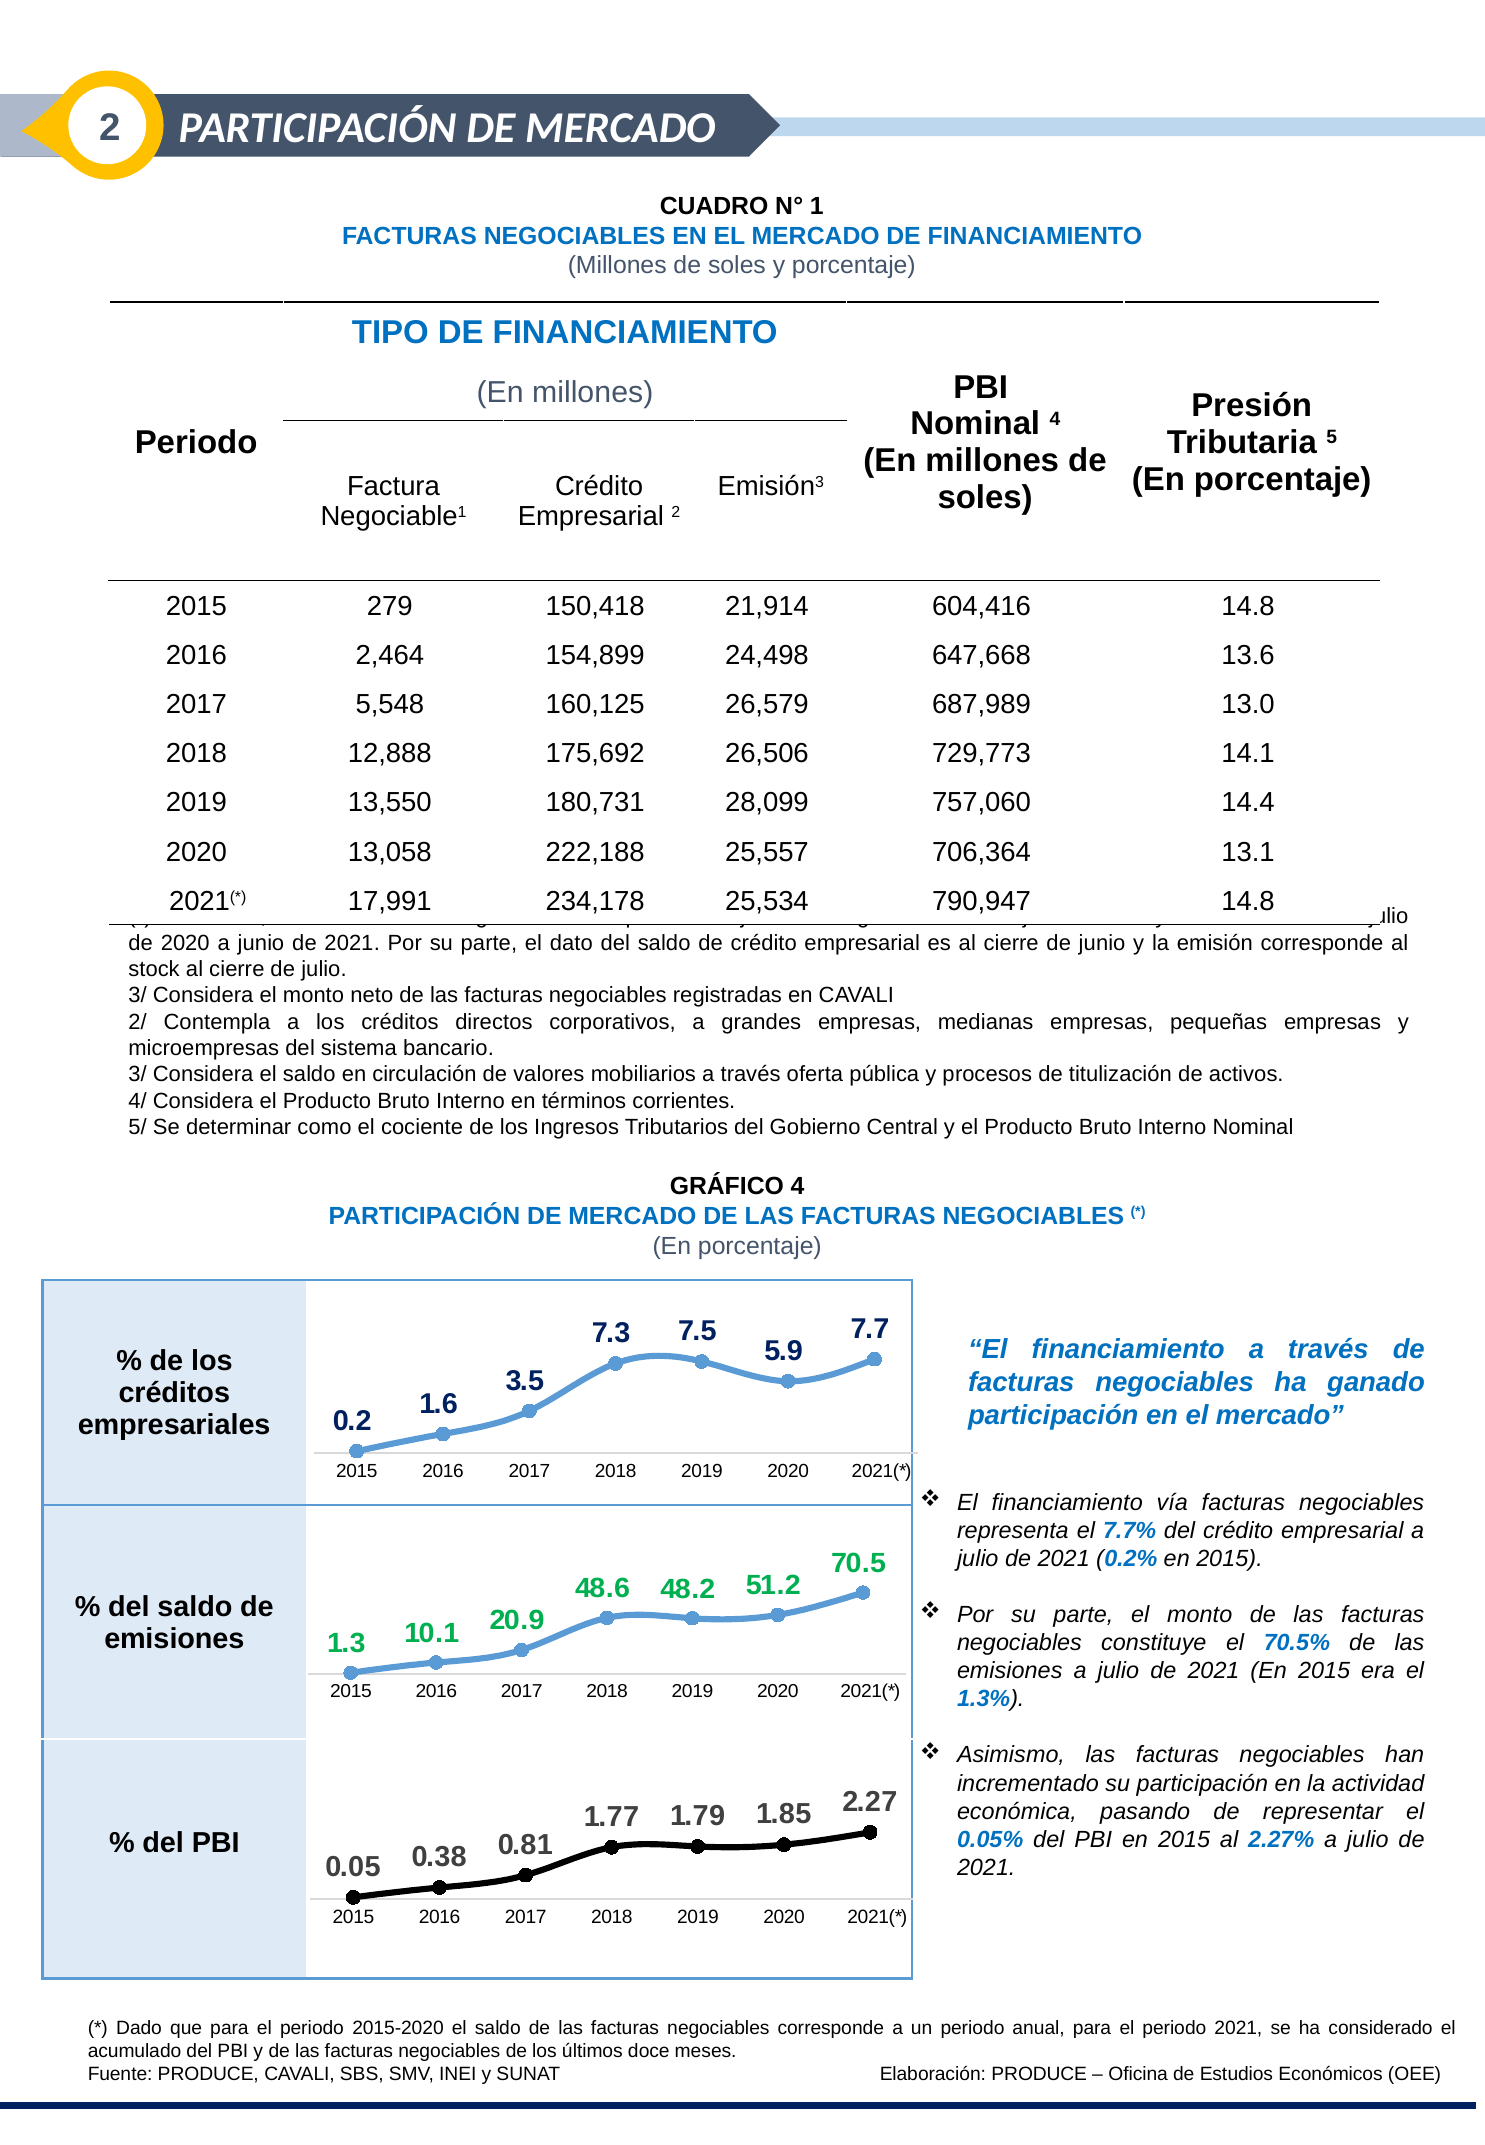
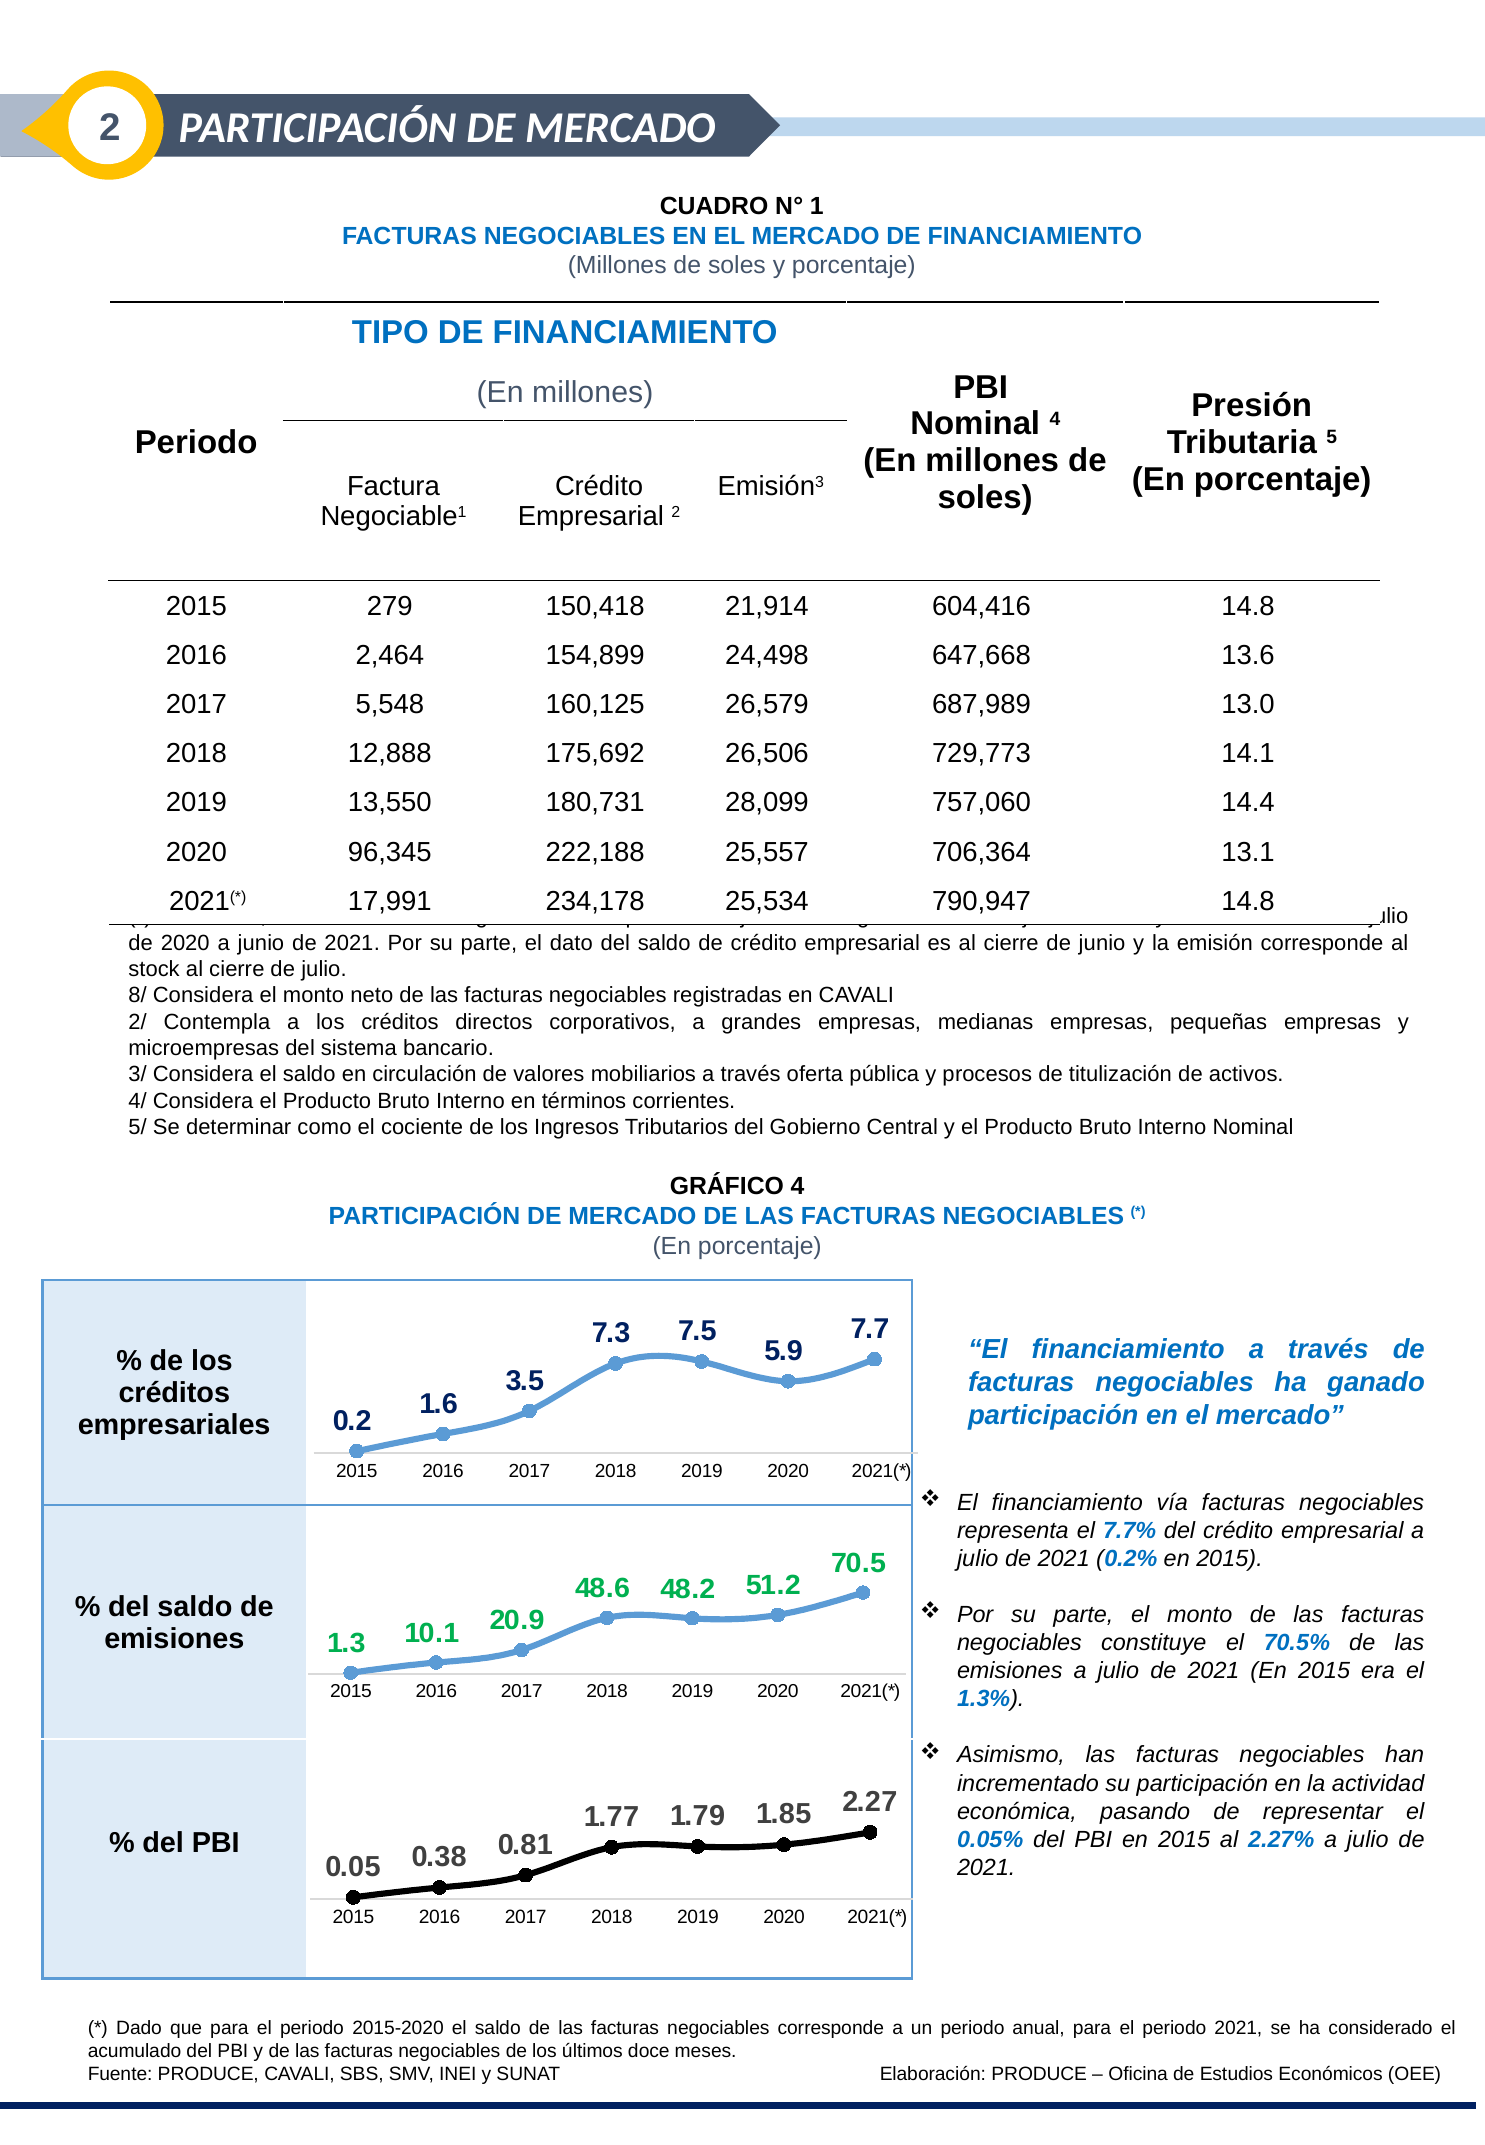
13,058: 13,058 -> 96,345 (390, 852)
3/: 3/ -> 8/ (138, 996)
